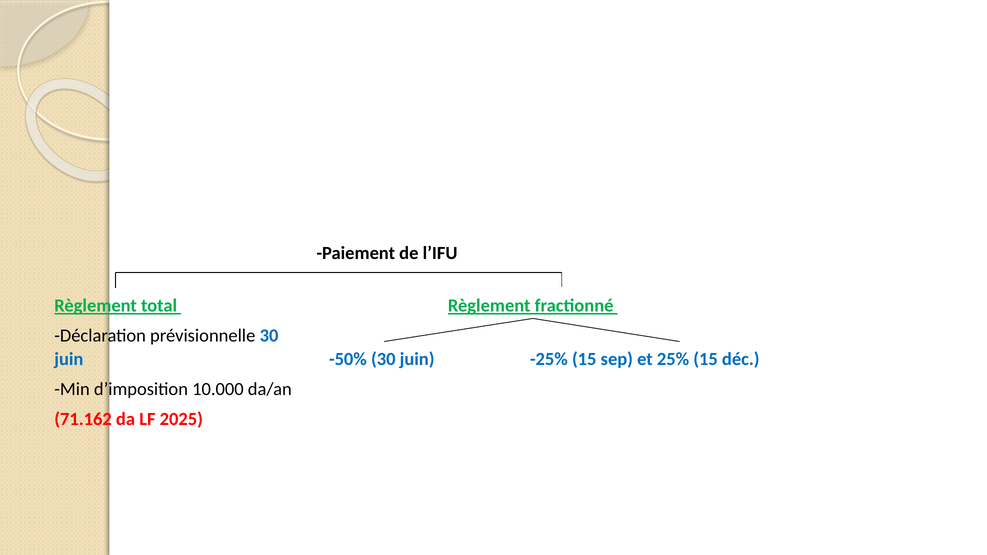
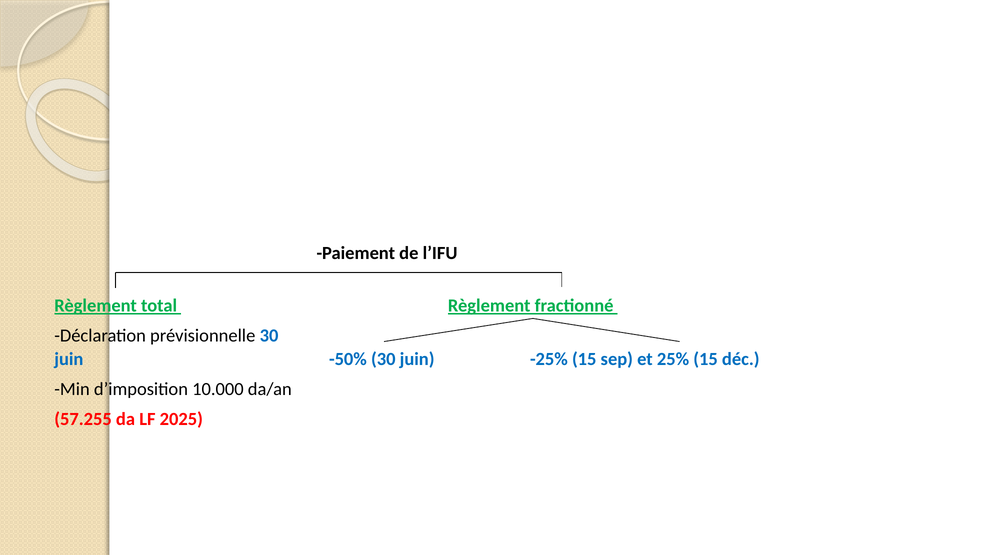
71.162: 71.162 -> 57.255 (83, 419)
